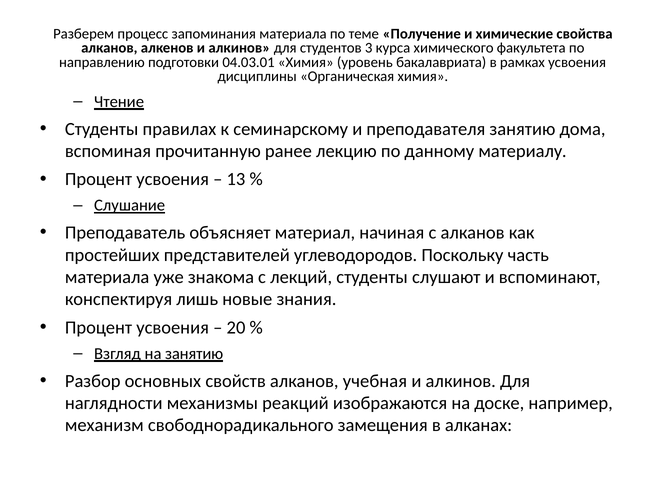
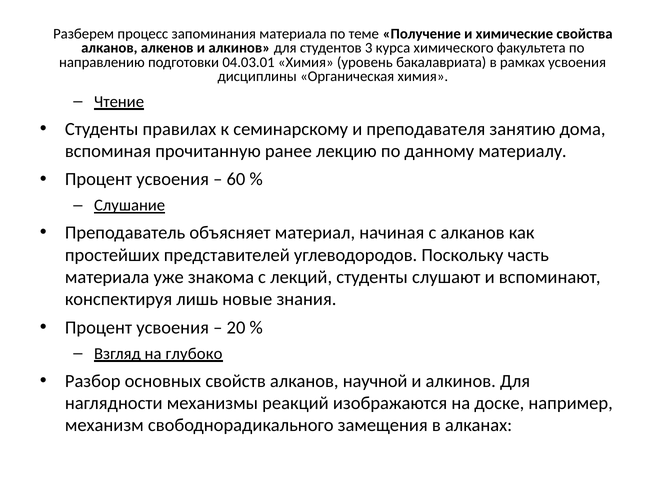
13: 13 -> 60 (236, 179)
на занятию: занятию -> глубоко (194, 353)
учебная: учебная -> научной (375, 381)
